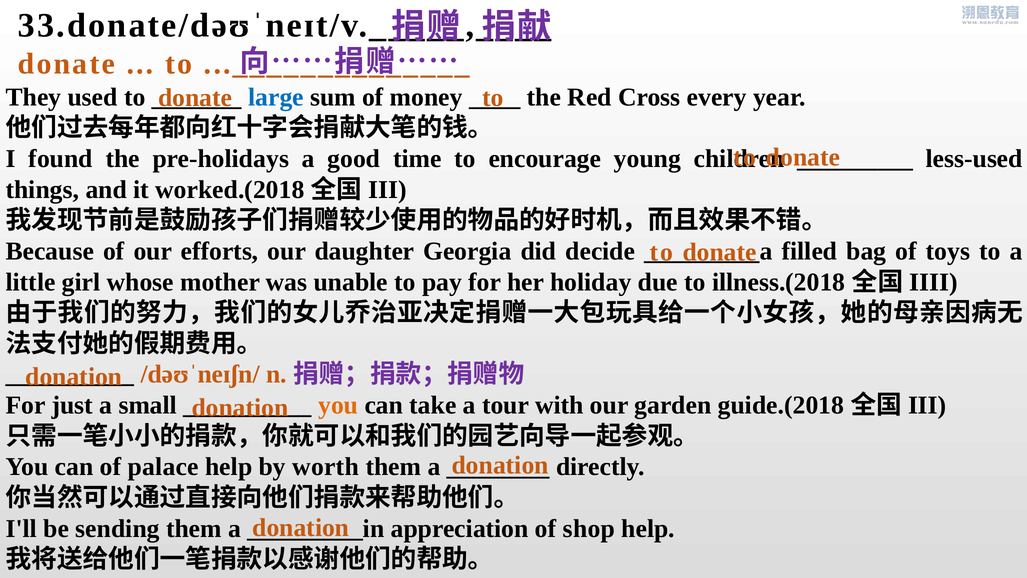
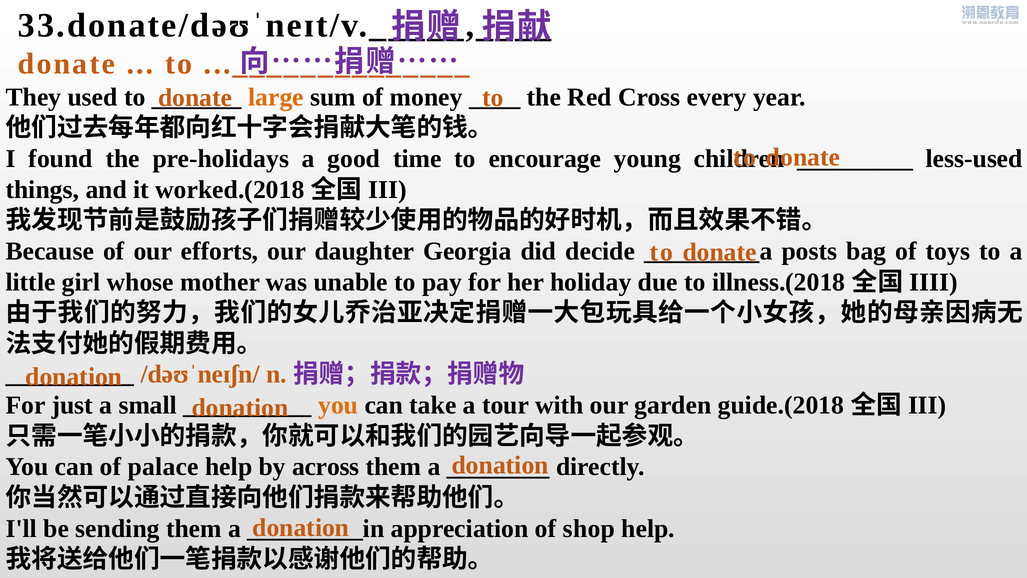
large colour: blue -> orange (276, 97)
filled: filled -> posts (809, 251)
worth: worth -> across (326, 467)
